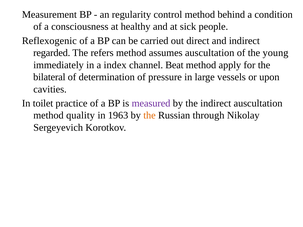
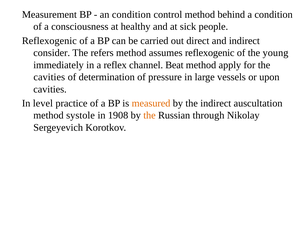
an regularity: regularity -> condition (131, 15)
regarded: regarded -> consider (52, 53)
assumes auscultation: auscultation -> reflexogenic (210, 53)
index: index -> reflex (115, 65)
bilateral: bilateral -> cavities (49, 77)
toilet: toilet -> level (43, 103)
measured colour: purple -> orange (151, 103)
quality: quality -> systole (81, 116)
1963: 1963 -> 1908 (118, 116)
